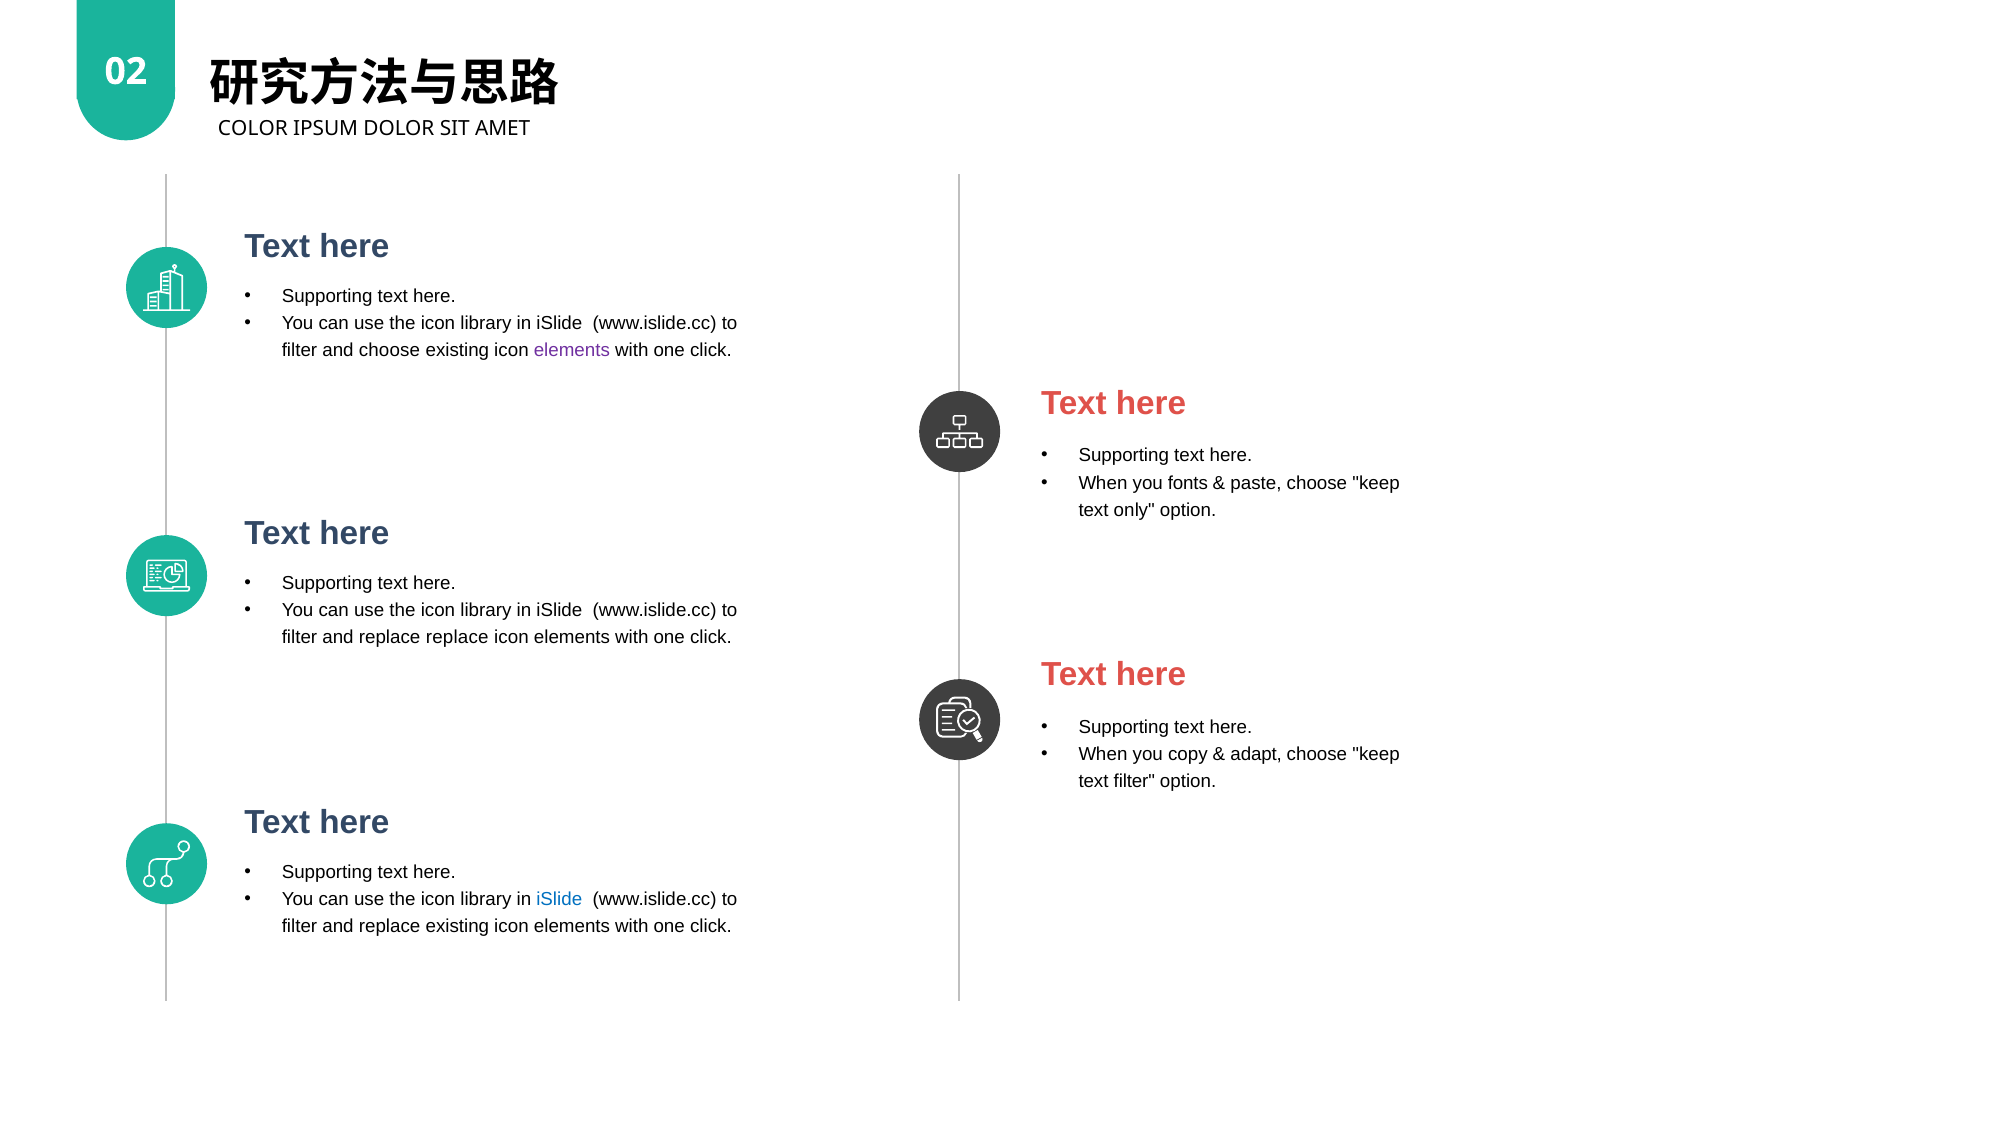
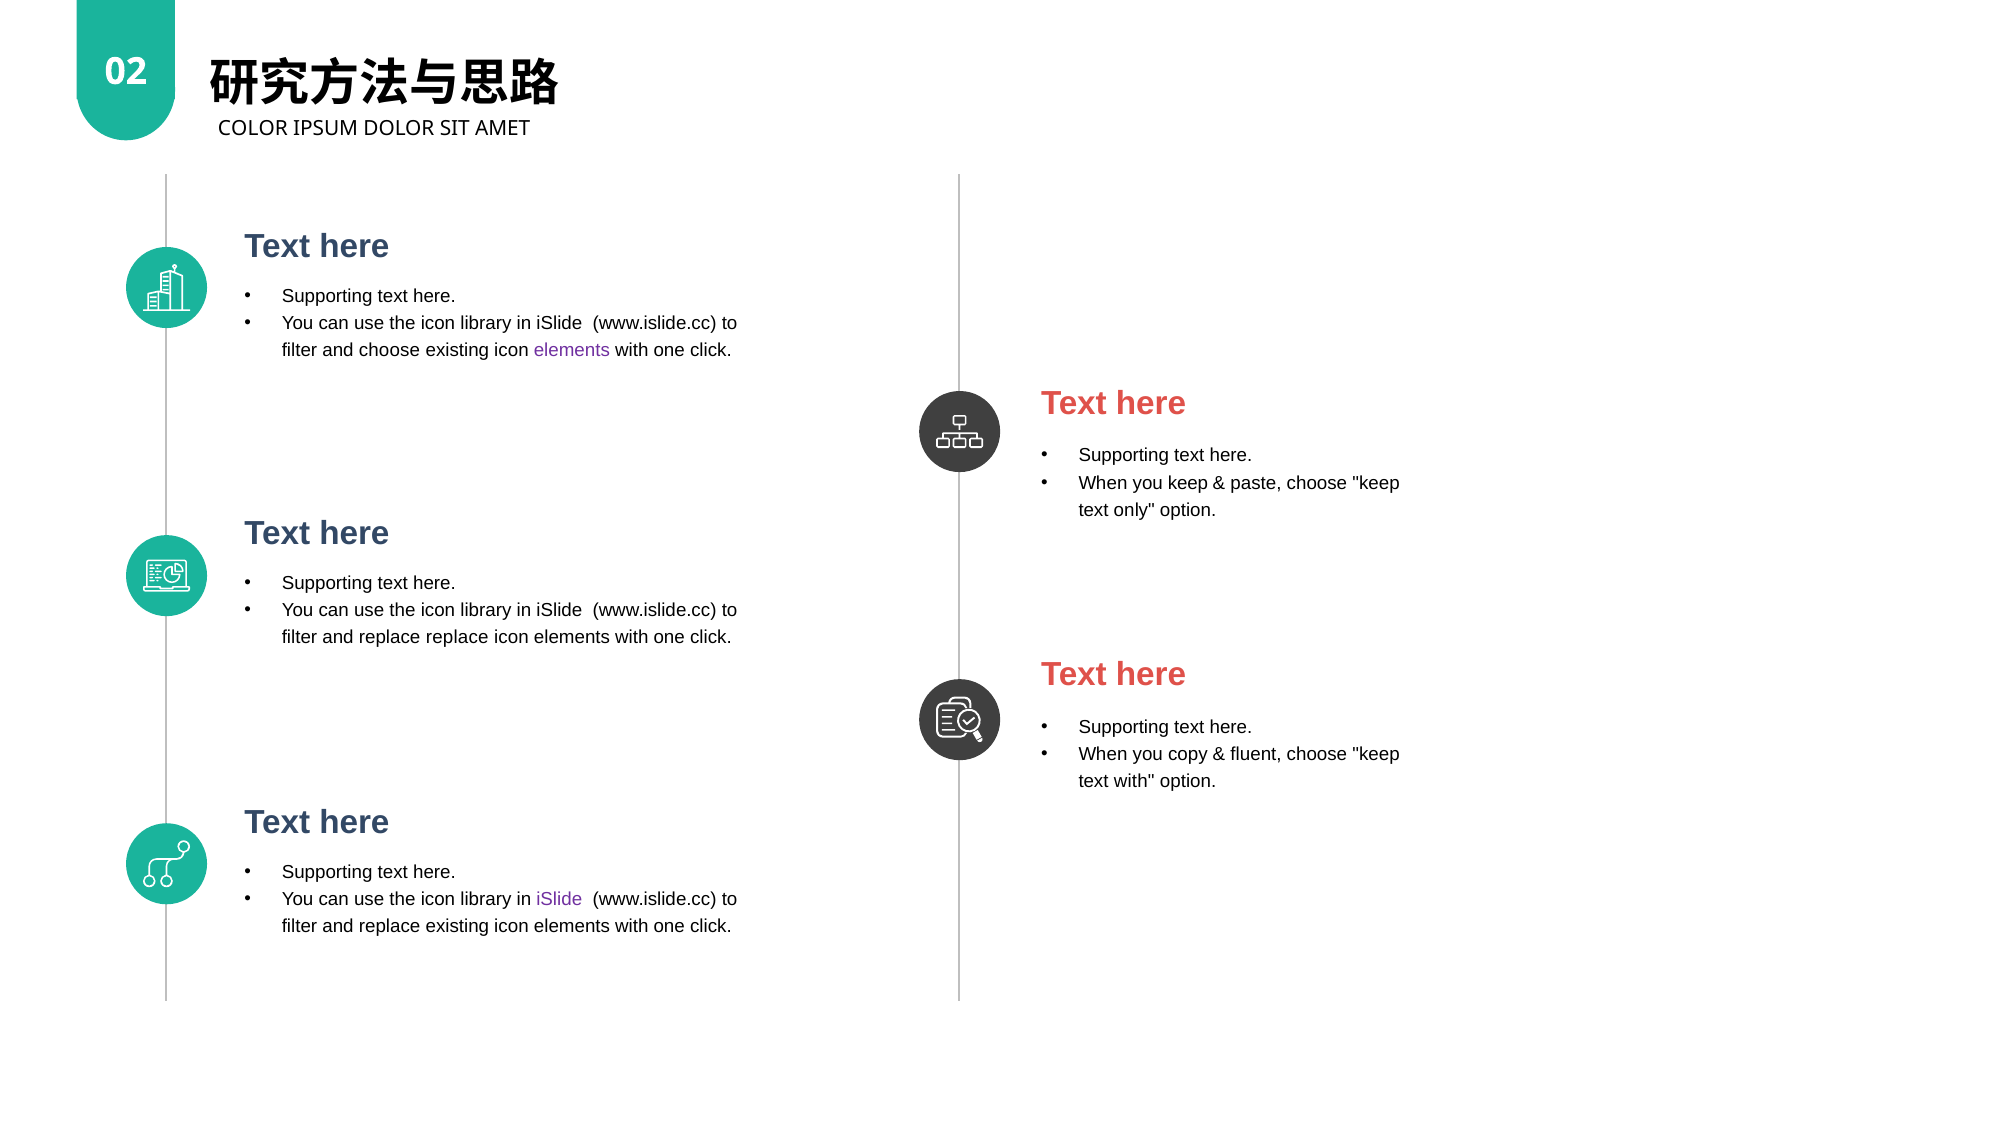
you fonts: fonts -> keep (1188, 483)
adapt: adapt -> fluent (1256, 754)
text filter: filter -> with (1134, 781)
iSlide colour: blue -> purple (559, 899)
